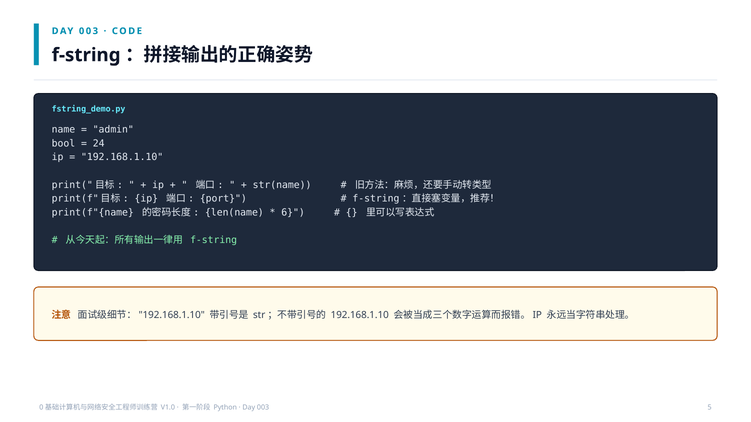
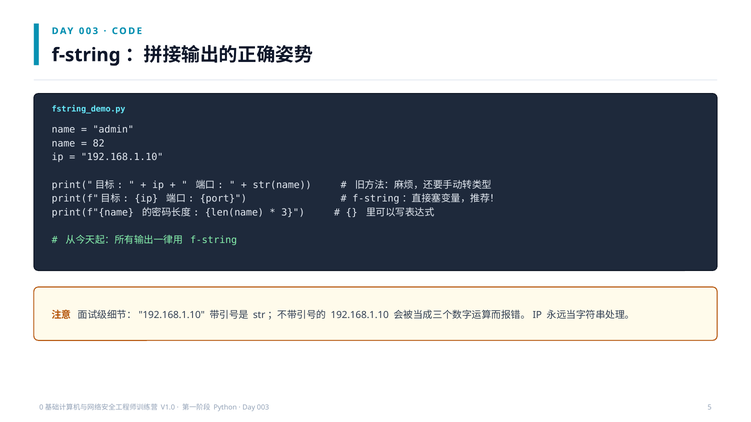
bool: bool -> name (63, 144)
24: 24 -> 82 (99, 144)
6: 6 -> 3 (293, 213)
